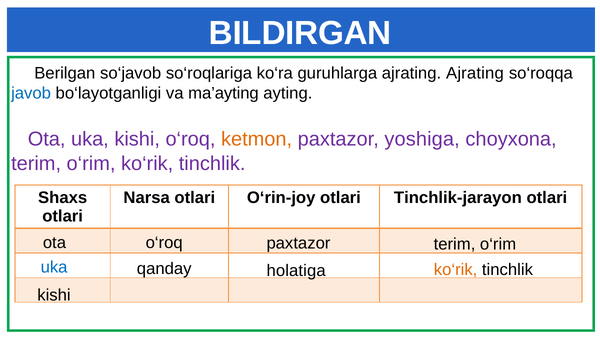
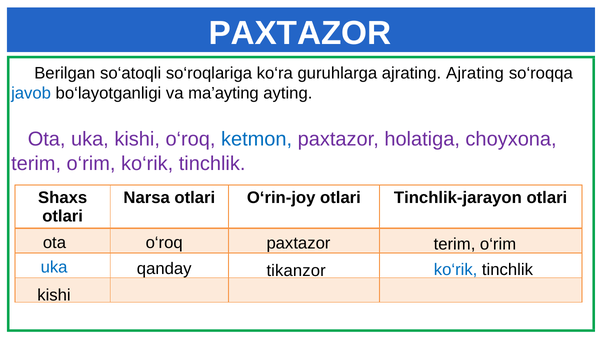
BILDIRGAN: BILDIRGAN -> PAXTAZOR (300, 33)
so‘javob: so‘javob -> so‘atoqli (131, 73)
ketmon colour: orange -> blue (257, 139)
yoshiga: yoshiga -> holatiga (422, 139)
ko‘rik colour: orange -> blue (456, 270)
holatiga: holatiga -> tikanzor (296, 270)
